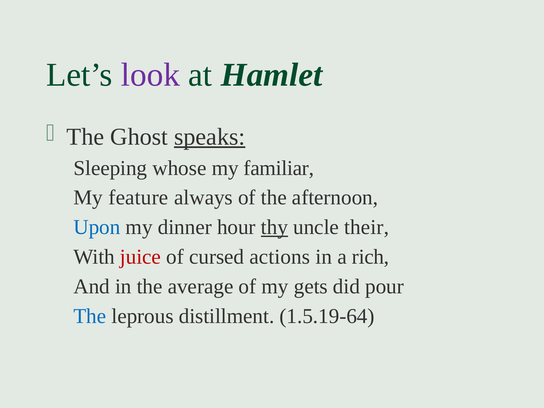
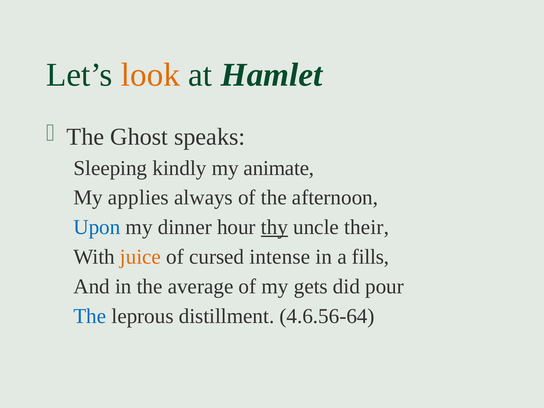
look colour: purple -> orange (150, 75)
speaks underline: present -> none (210, 137)
whose: whose -> kindly (179, 168)
familiar: familiar -> animate (279, 168)
feature: feature -> applies (138, 198)
juice colour: red -> orange (141, 257)
actions: actions -> intense (280, 257)
rich: rich -> fills (371, 257)
1.5.19-64: 1.5.19-64 -> 4.6.56-64 (327, 316)
